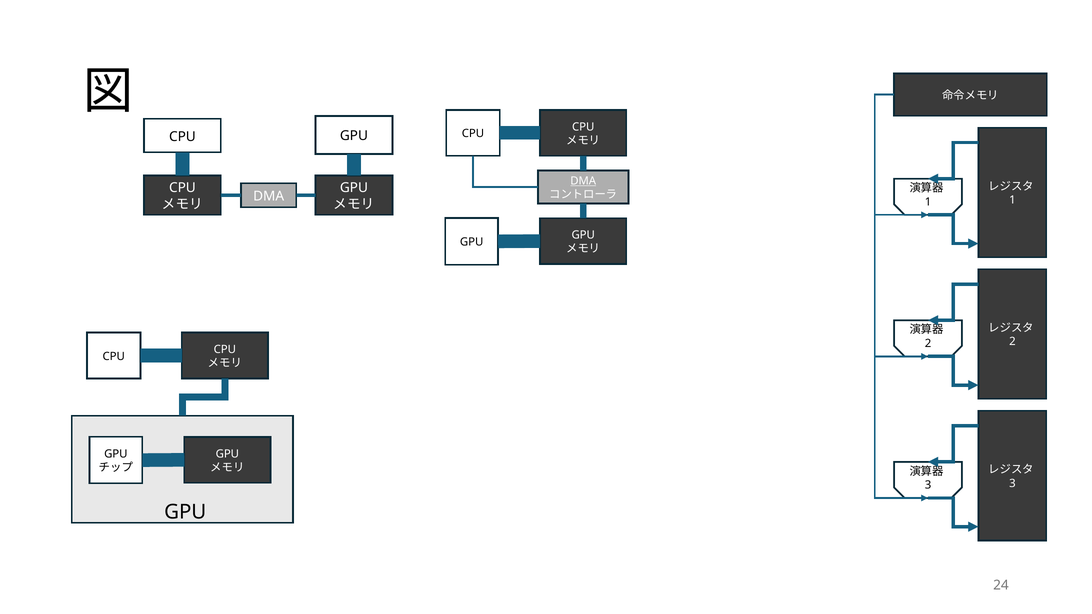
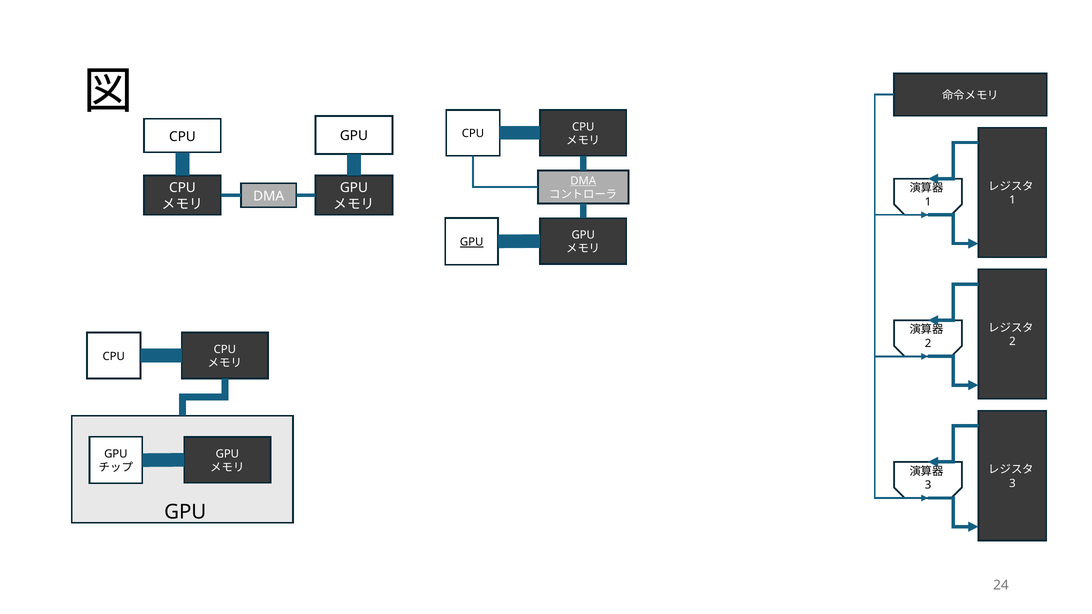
GPU underline: none -> present (472, 242)
